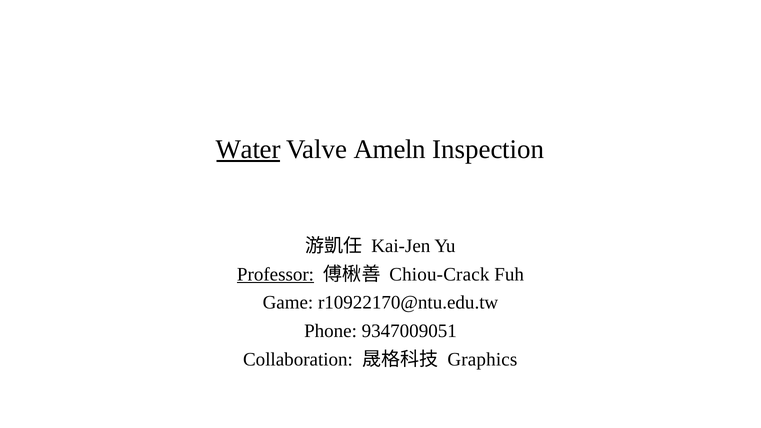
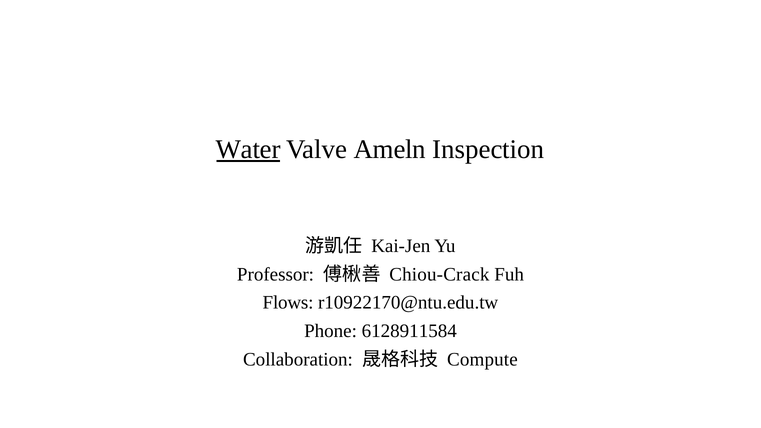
Professor underline: present -> none (276, 274)
Game: Game -> Flows (288, 303)
9347009051: 9347009051 -> 6128911584 (409, 331)
Graphics: Graphics -> Compute (482, 360)
